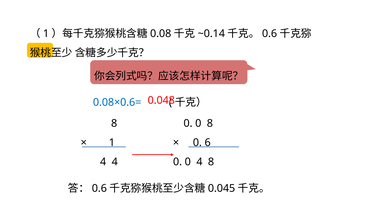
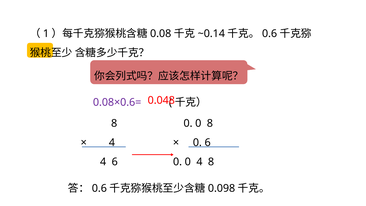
0.08×0.6= colour: blue -> purple (117, 102)
1: 1 -> 4 (112, 142)
4 4: 4 -> 6 (115, 162)
0.045: 0.045 -> 0.098 (222, 188)
